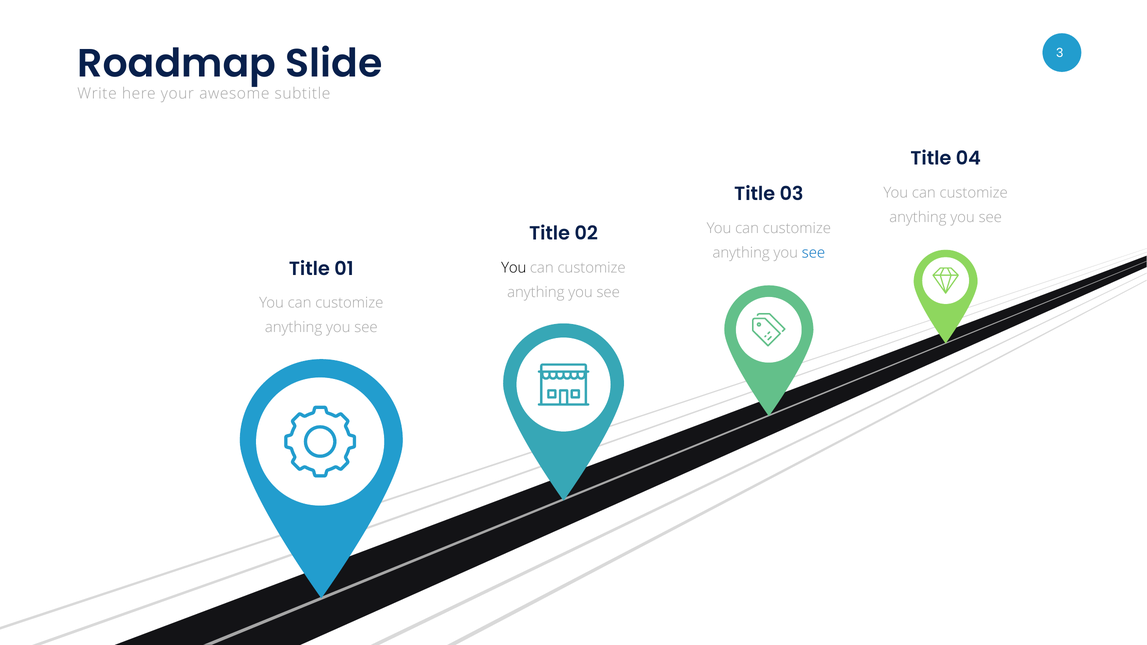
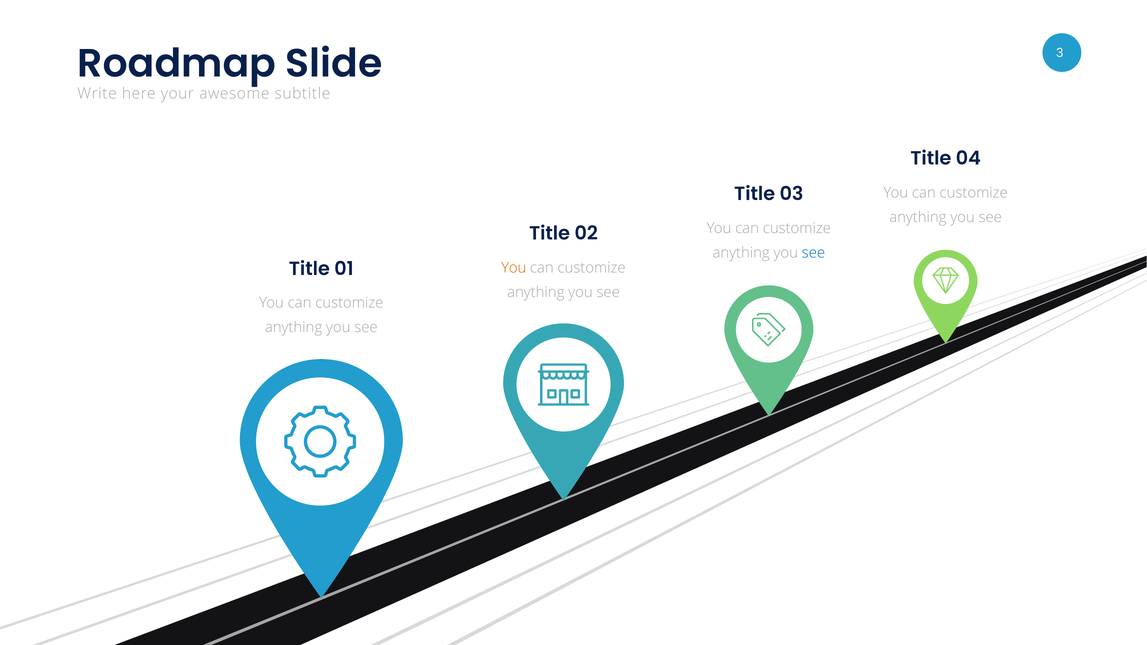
You colour: black -> orange (514, 268)
